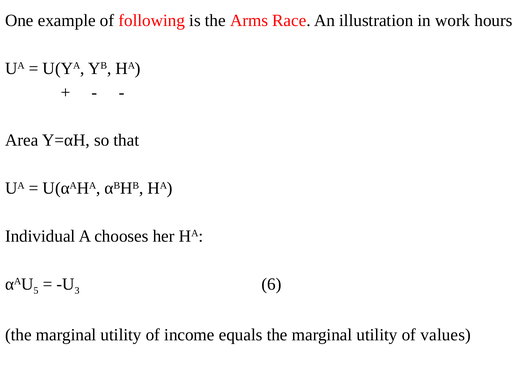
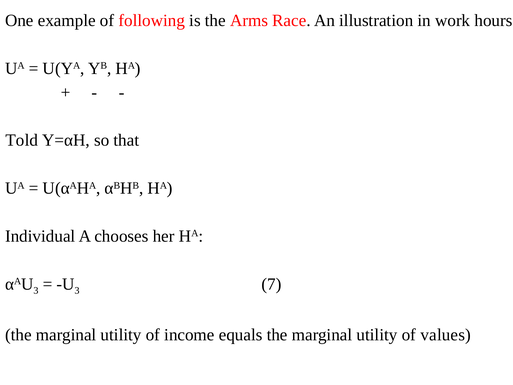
Area: Area -> Told (22, 140)
5: 5 -> 3 (36, 290)
6: 6 -> 7 (272, 284)
